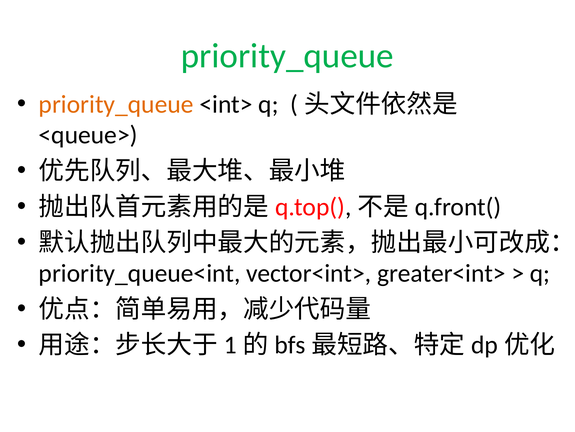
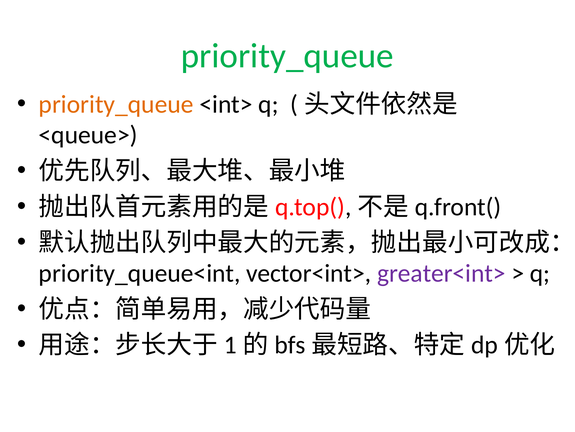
greater<int> colour: black -> purple (441, 273)
